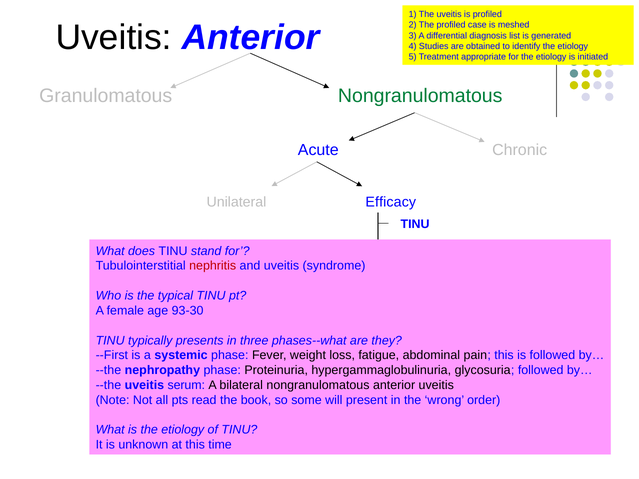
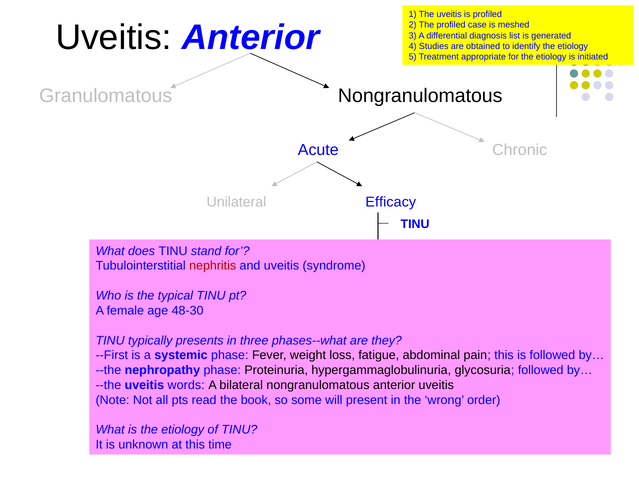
Nongranulomatous colour: green -> black (420, 96)
93-30: 93-30 -> 48-30 (188, 311)
serum: serum -> words (186, 385)
